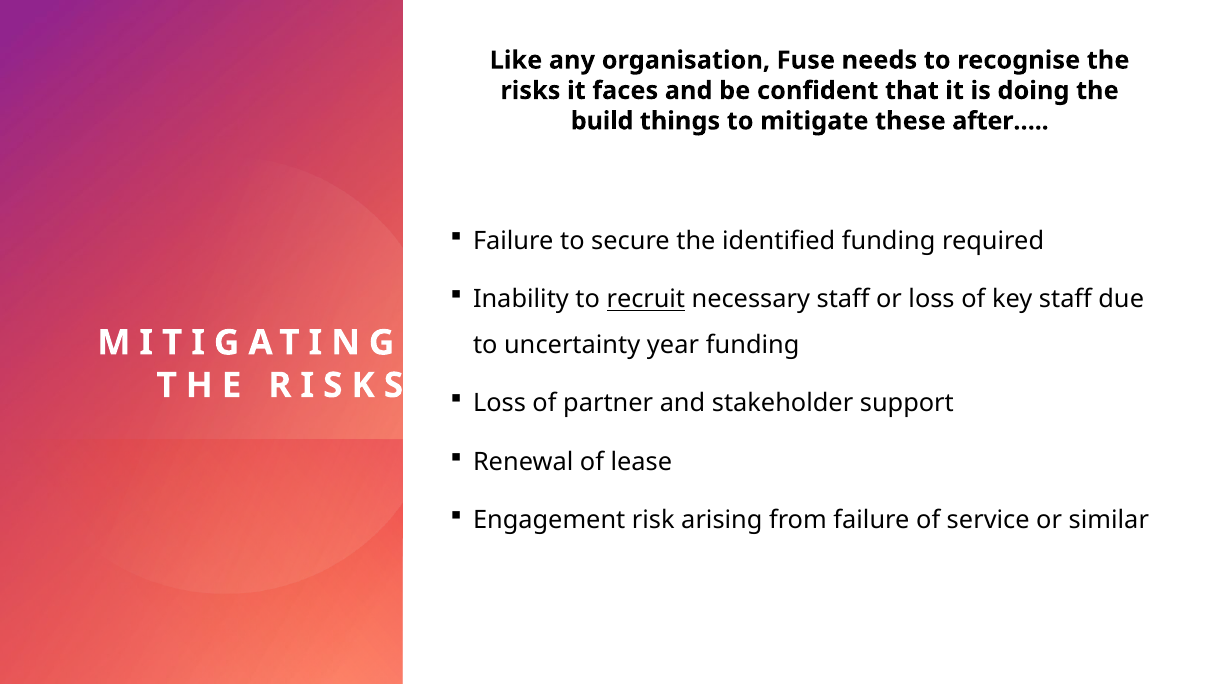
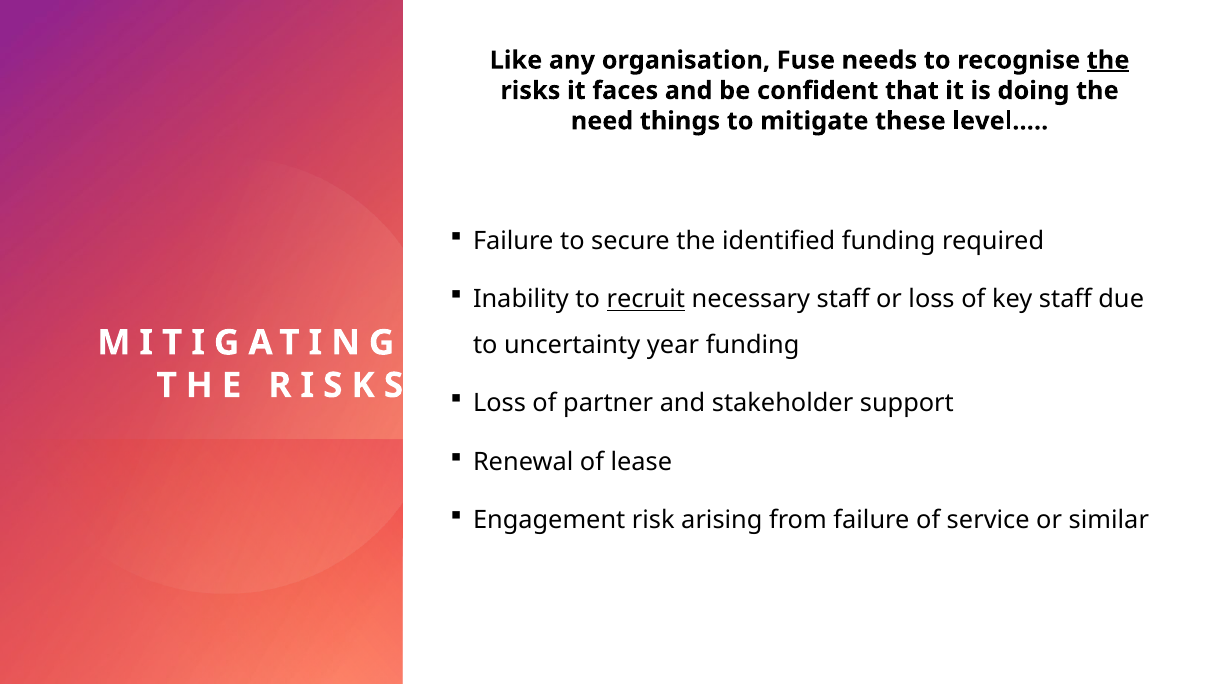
the underline: none -> present (1108, 60)
build: build -> need (602, 121)
after…: after… -> level… (1000, 121)
